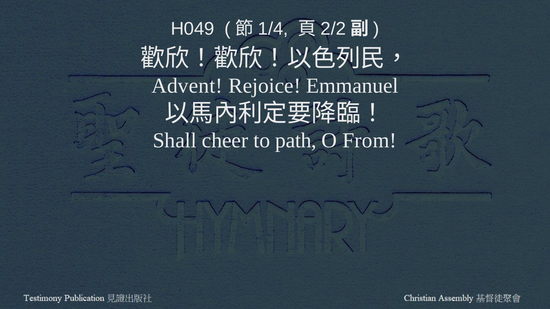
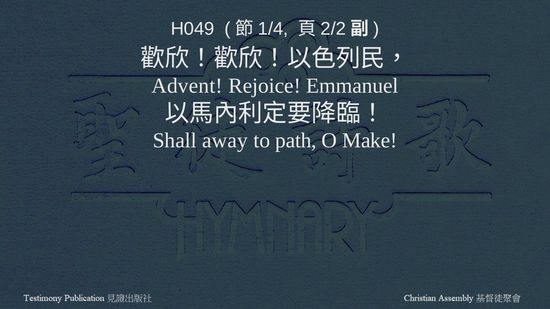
cheer: cheer -> away (225, 141)
From: From -> Make (370, 141)
